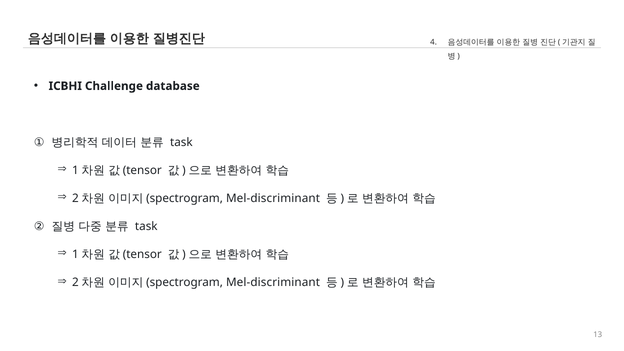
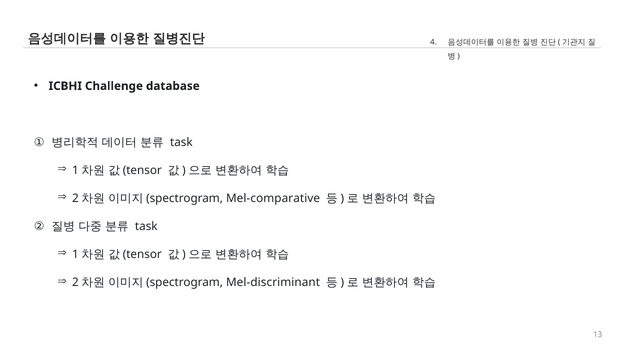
Mel-discriminant: Mel-discriminant -> Mel-comparative (273, 198)
